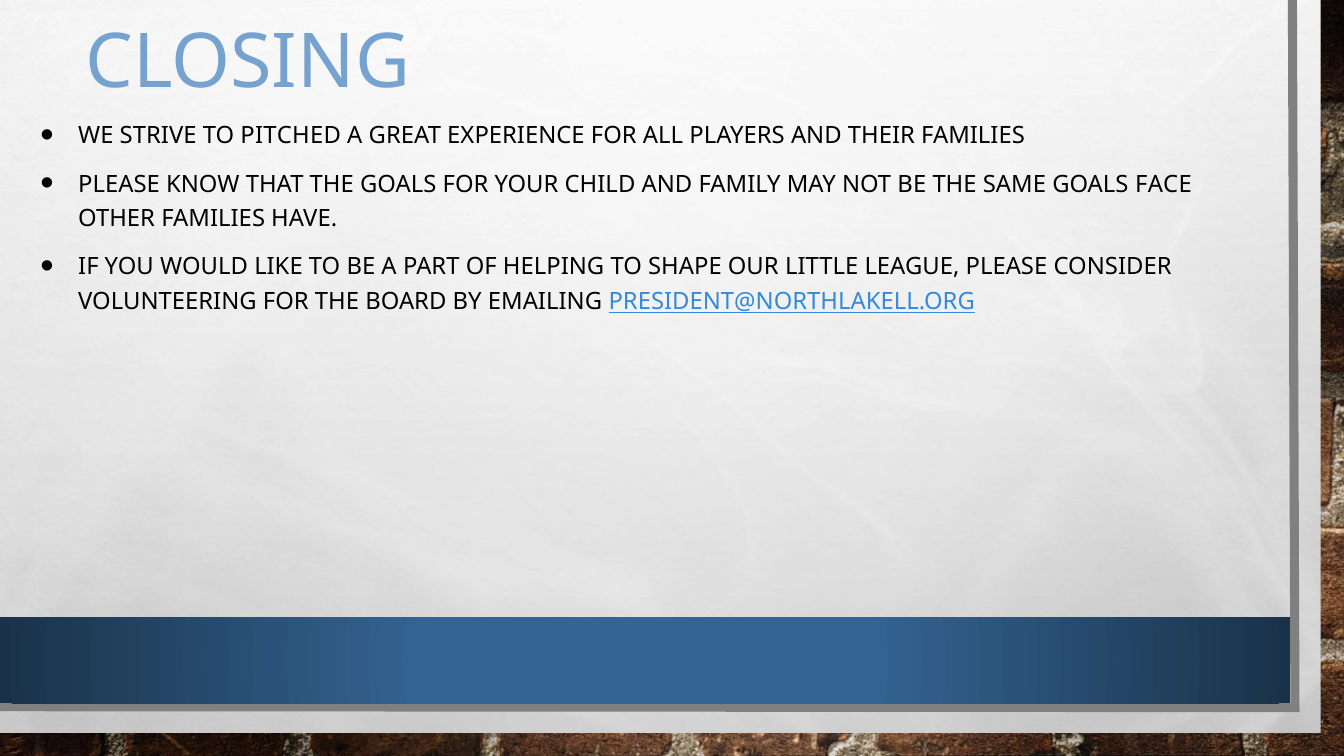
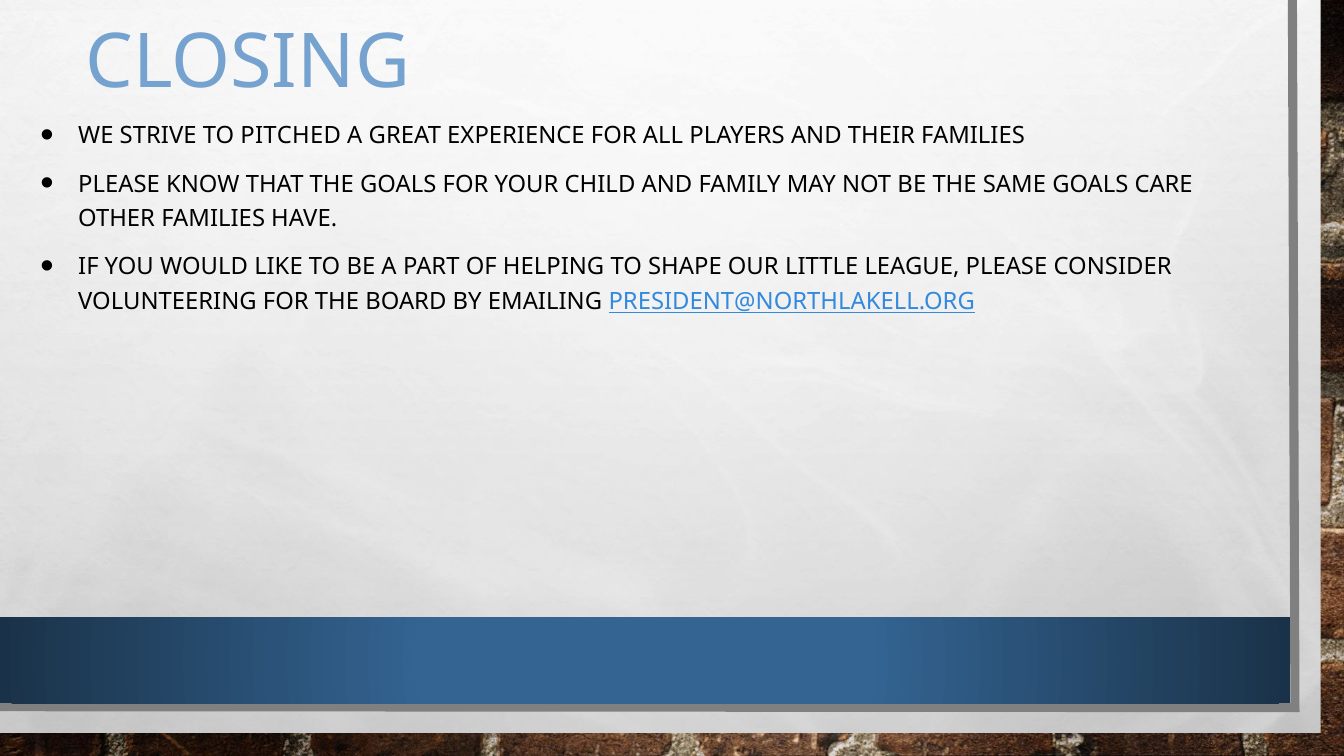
FACE: FACE -> CARE (1164, 184)
